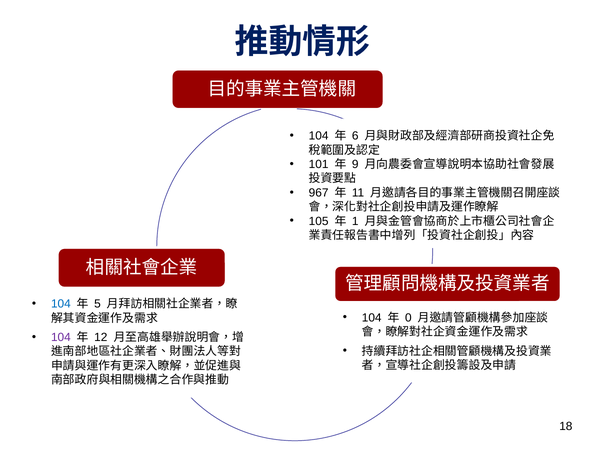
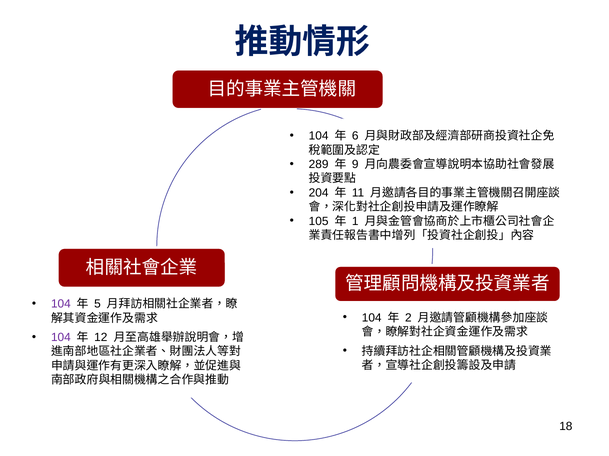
101: 101 -> 289 (319, 165)
967: 967 -> 204 (319, 193)
104 colour: blue -> purple (61, 304)
0: 0 -> 2 (408, 318)
